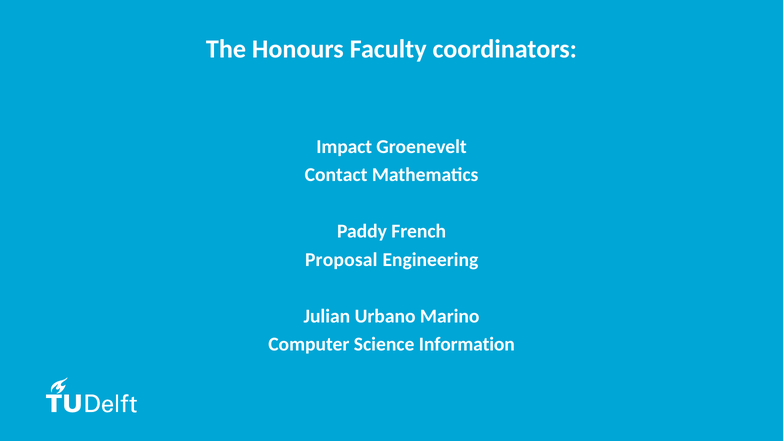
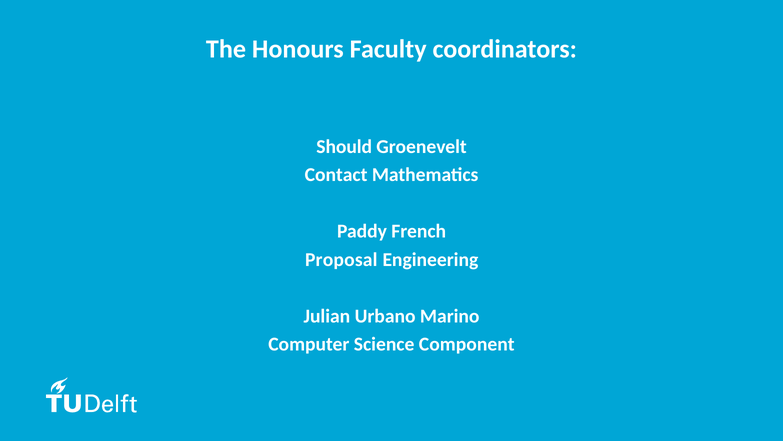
Impact: Impact -> Should (344, 147)
Information: Information -> Component (467, 344)
